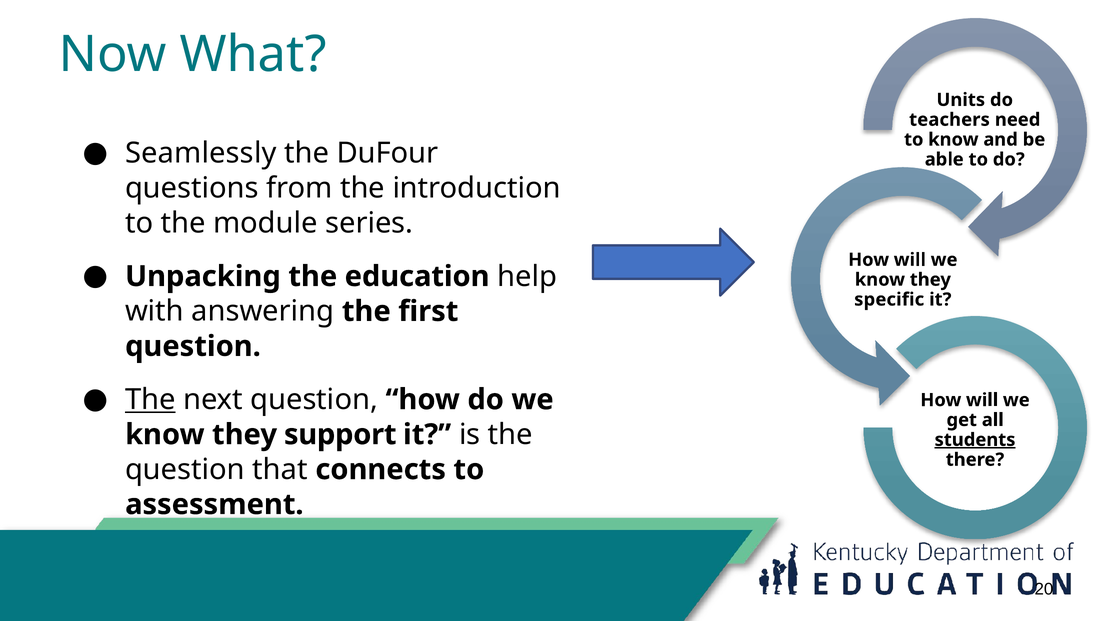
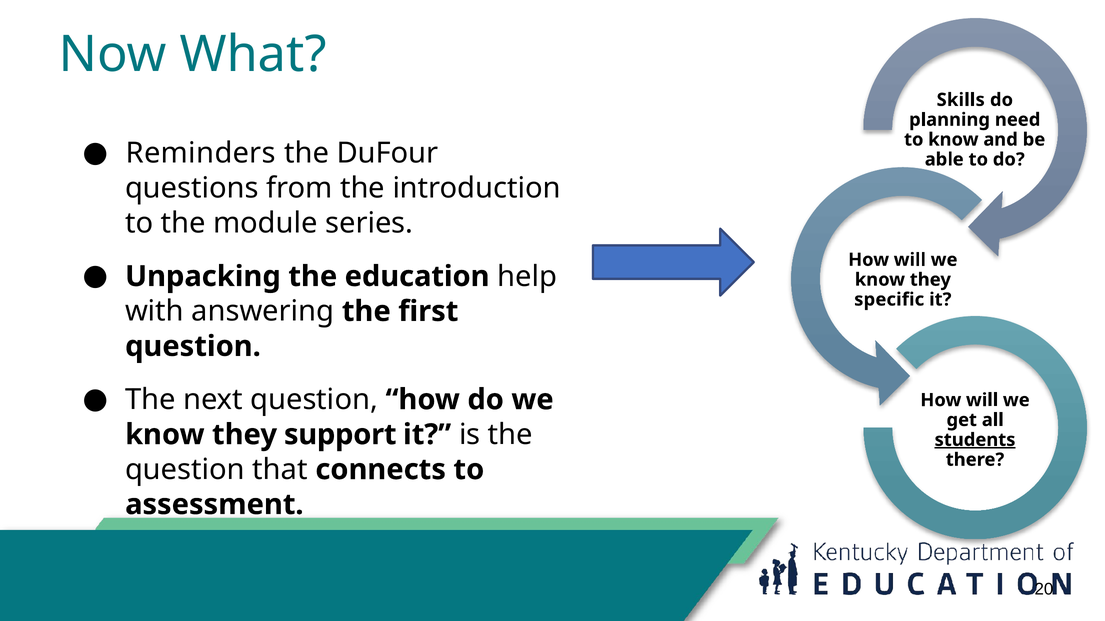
Units: Units -> Skills (961, 100)
teachers: teachers -> planning (950, 120)
Seamlessly: Seamlessly -> Reminders (201, 153)
The underline: present -> none (150, 400)
